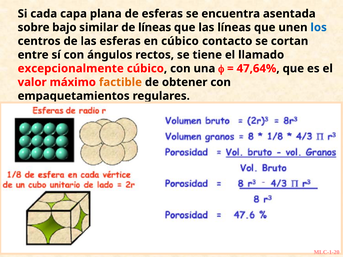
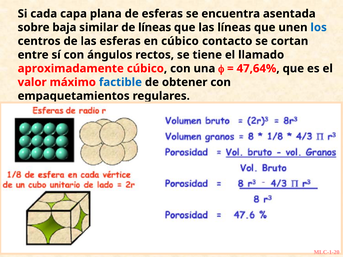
bajo: bajo -> baja (64, 27)
excepcionalmente: excepcionalmente -> aproximadamente (71, 69)
factible colour: orange -> blue (120, 82)
